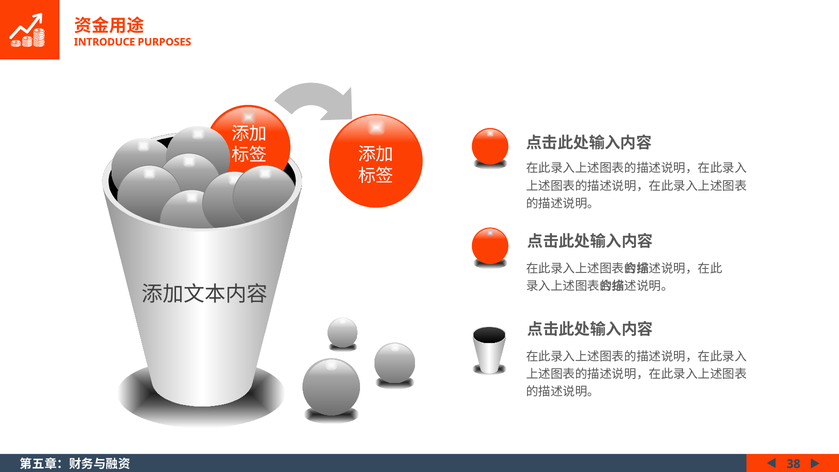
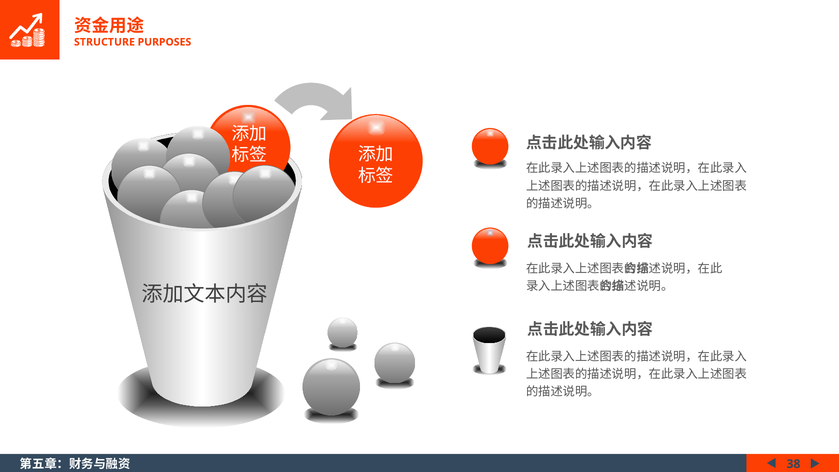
INTRODUCE: INTRODUCE -> STRUCTURE (104, 42)
